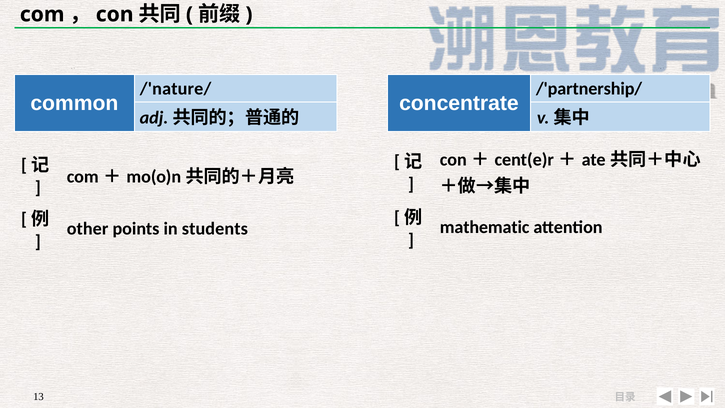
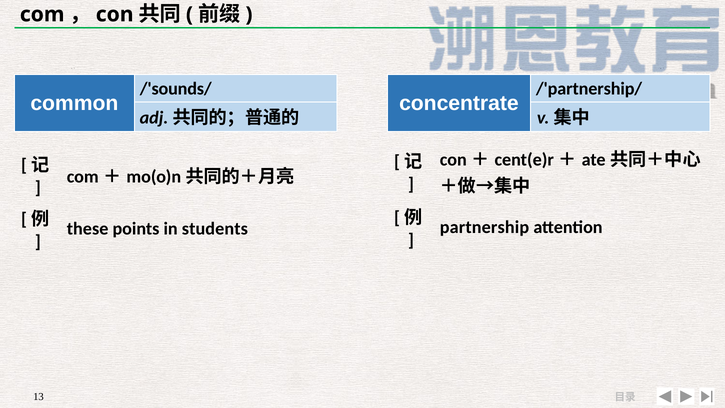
/'nature/: /'nature/ -> /'sounds/ (176, 89)
mathematic: mathematic -> partnership (484, 227)
other: other -> these (88, 229)
